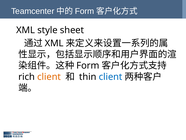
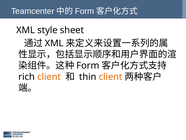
client colour: blue -> orange (111, 77)
